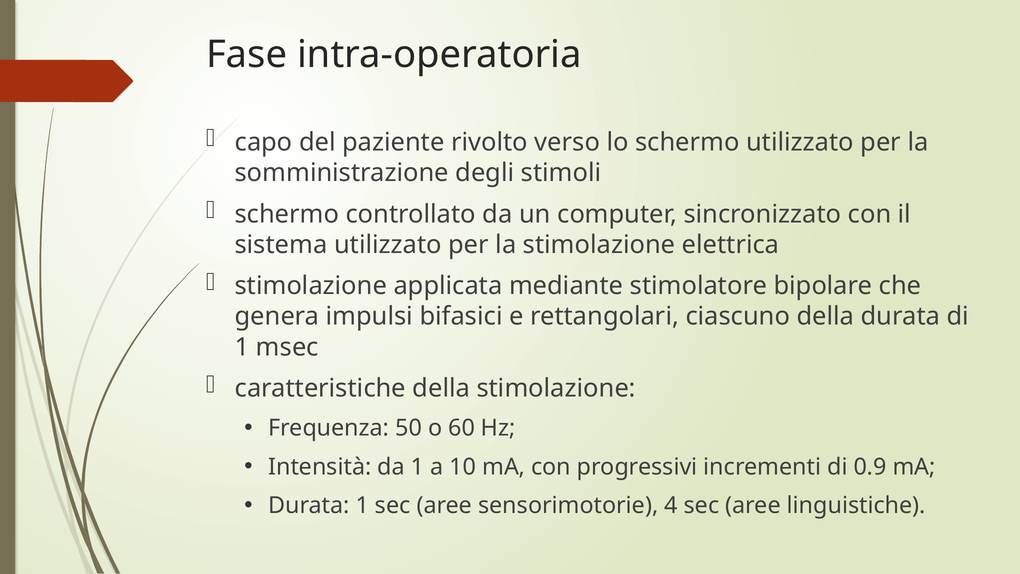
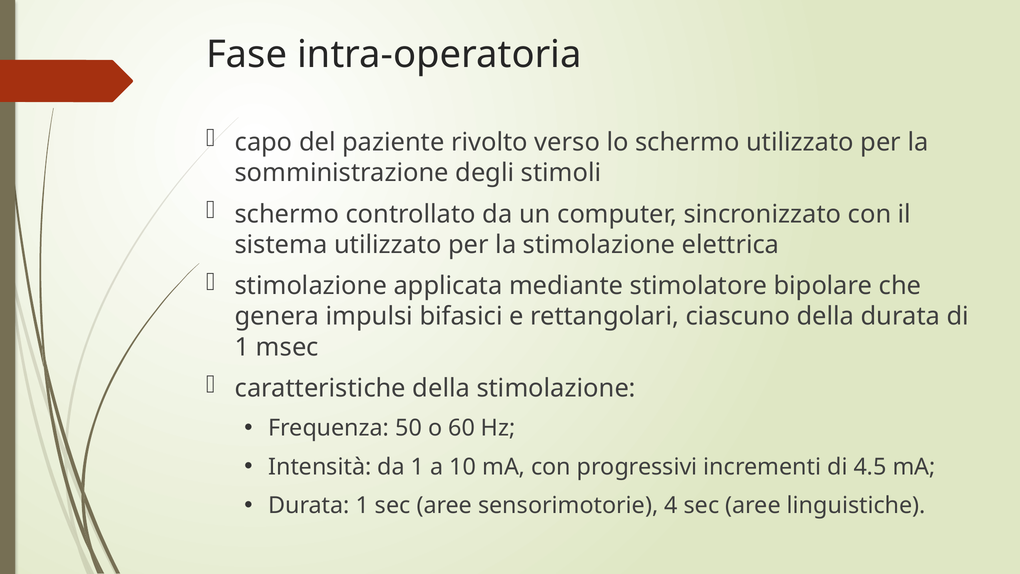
0.9: 0.9 -> 4.5 (870, 467)
